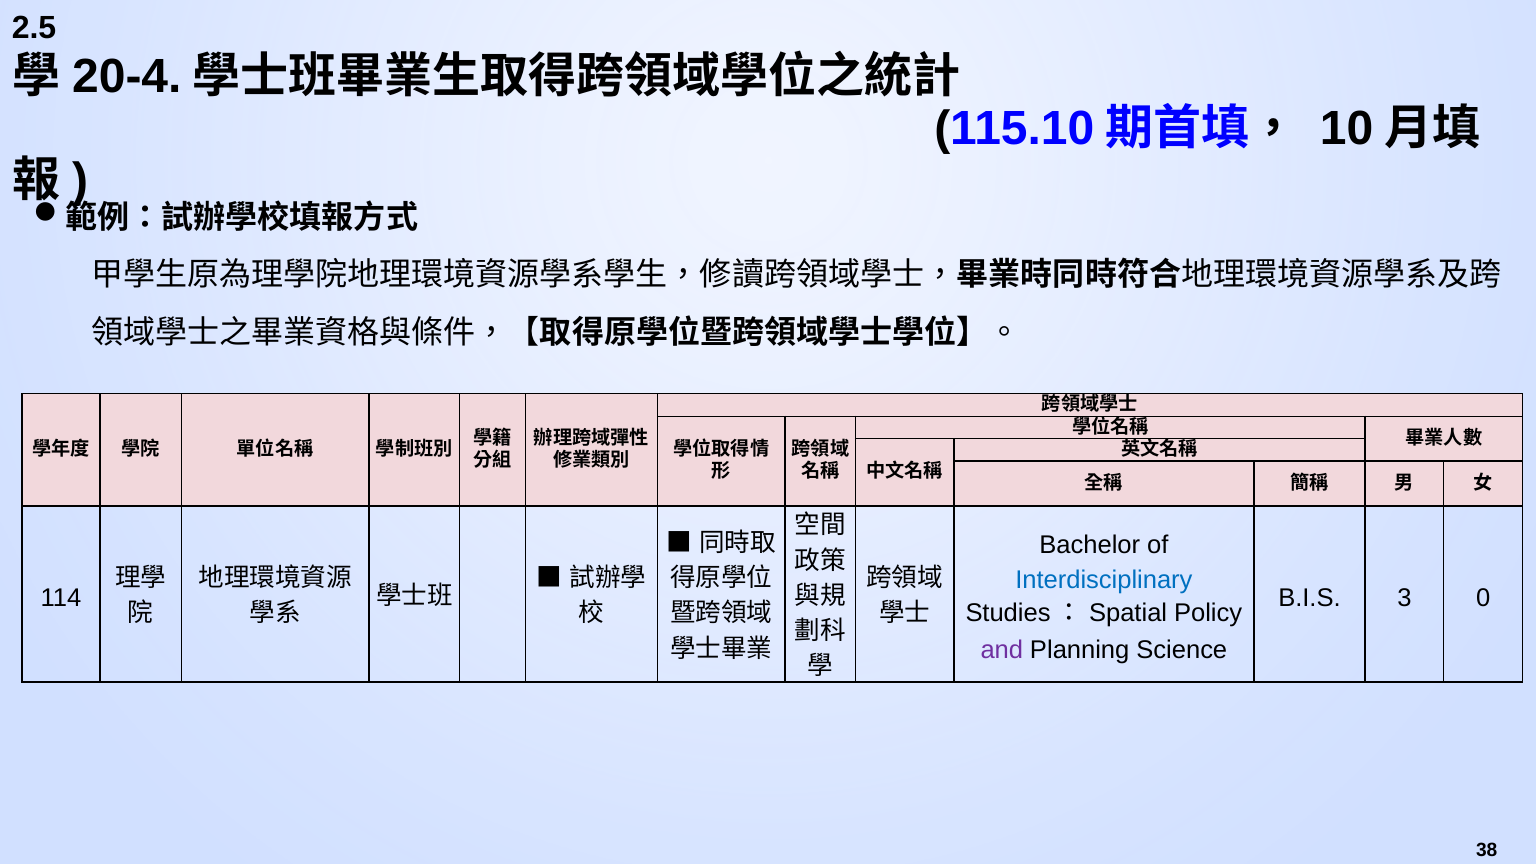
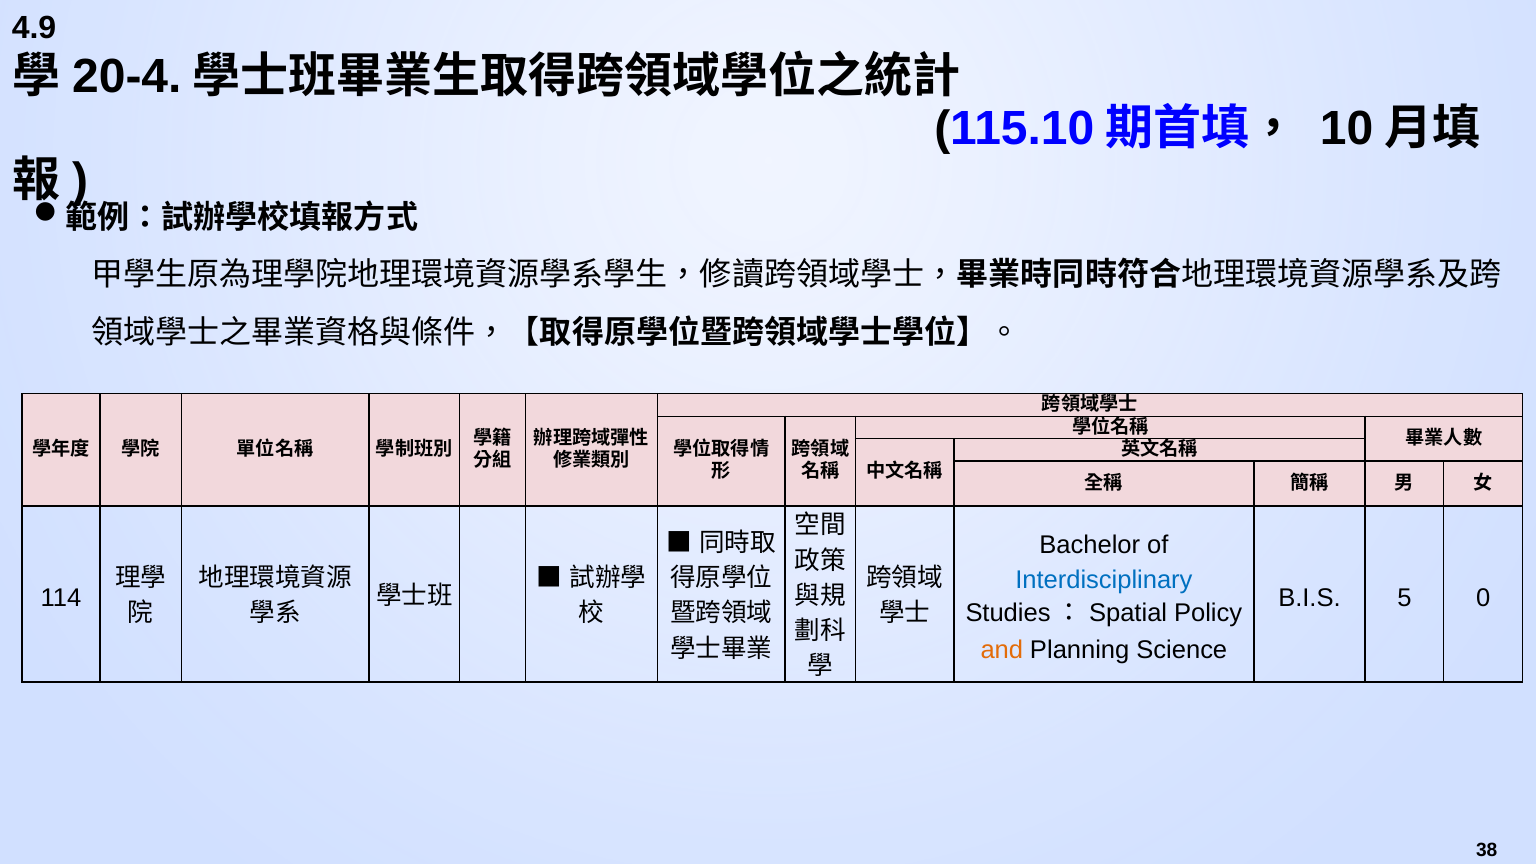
2.5: 2.5 -> 4.9 (34, 28)
3: 3 -> 5 (1405, 598)
and colour: purple -> orange (1002, 651)
